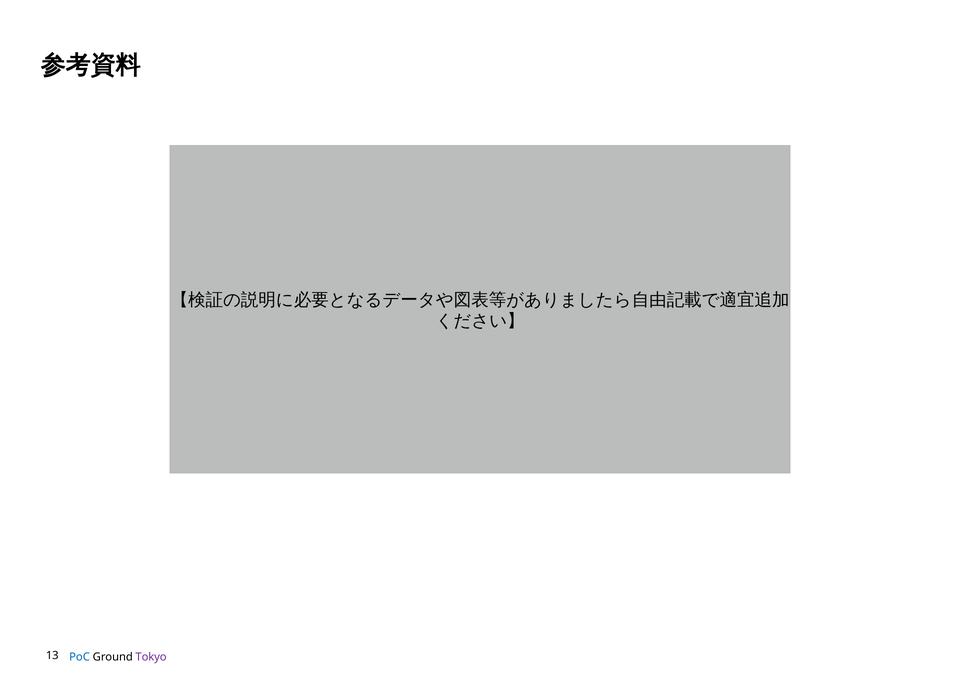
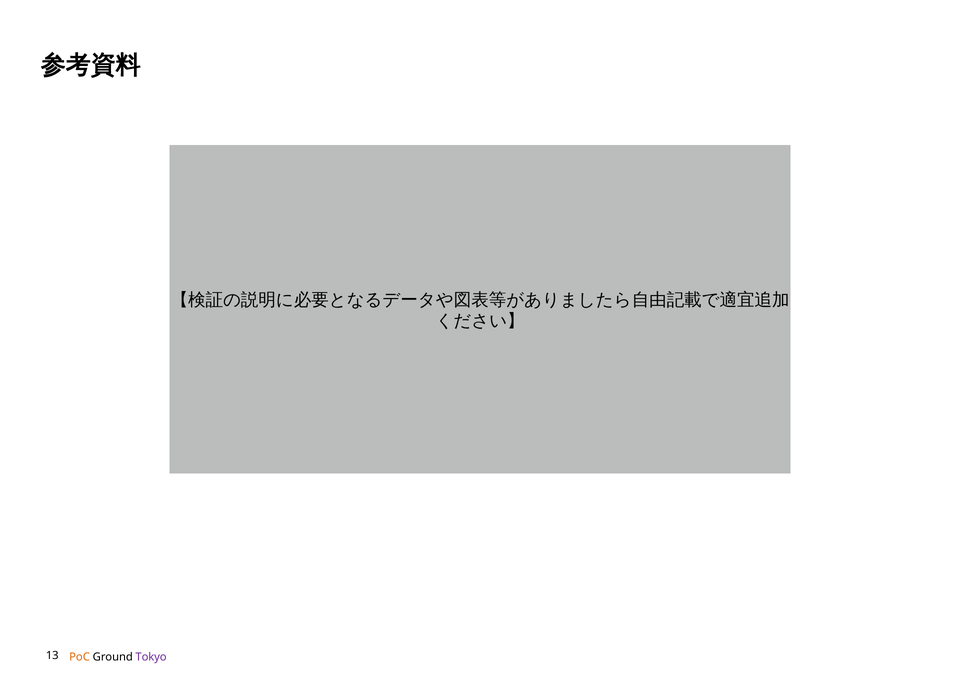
PoC colour: blue -> orange (80, 657)
